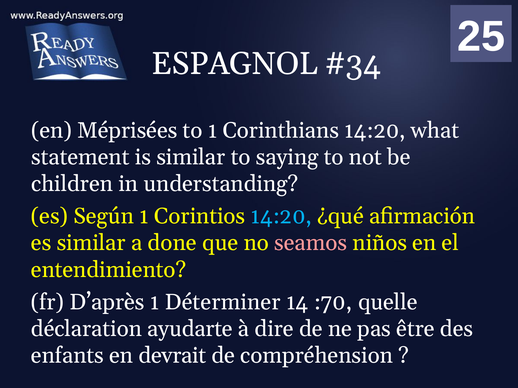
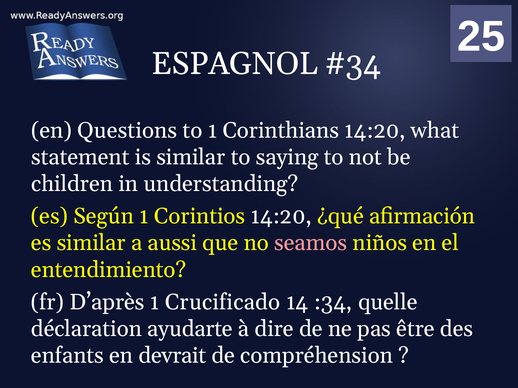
Méprisées: Méprisées -> Questions (127, 131)
14:20 colour: light blue -> white (281, 216)
done: done -> aussi (172, 243)
Déterminer: Déterminer -> Crucificado (223, 302)
:70: :70 -> :34 (333, 302)
